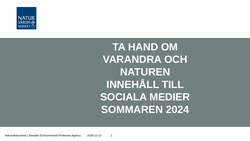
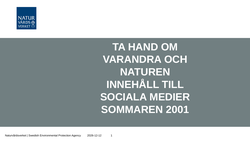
2024: 2024 -> 2001 (177, 109)
